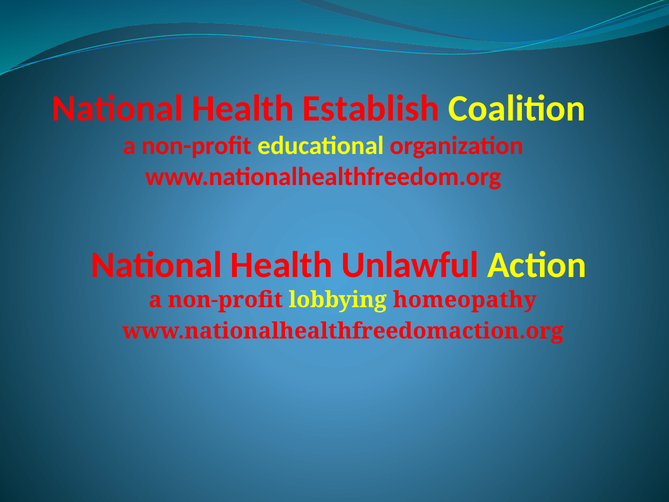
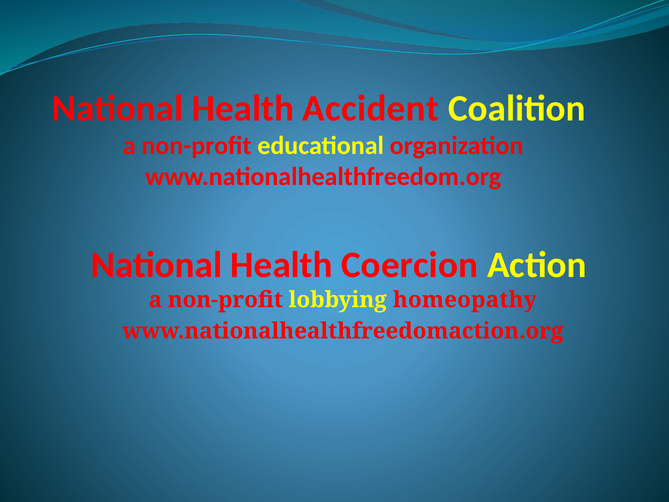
Establish: Establish -> Accident (371, 108)
Unlawful: Unlawful -> Coercion (410, 265)
